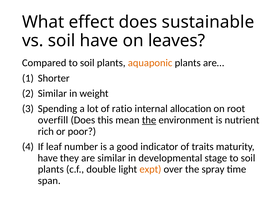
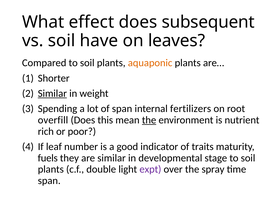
sustainable: sustainable -> subsequent (208, 22)
Similar underline: none -> present (52, 93)
of ratio: ratio -> span (122, 109)
allocation: allocation -> fertilizers (191, 109)
have: have -> fuels (48, 158)
expt colour: orange -> purple (150, 169)
